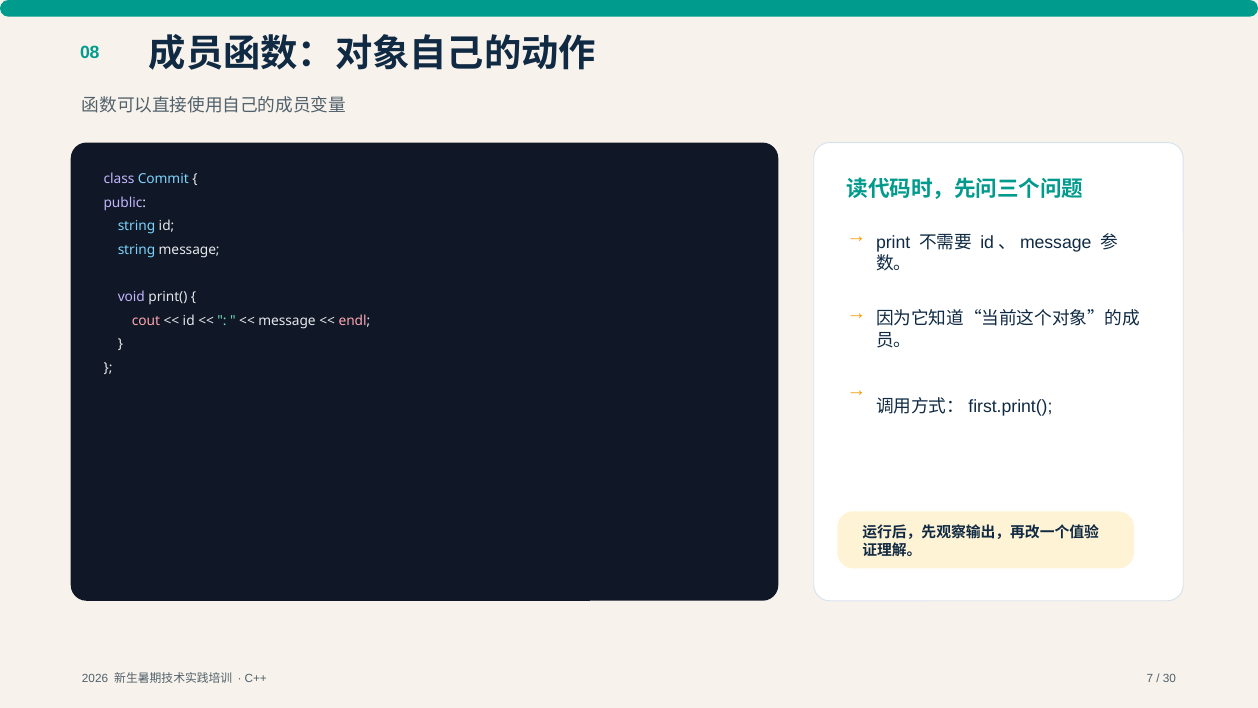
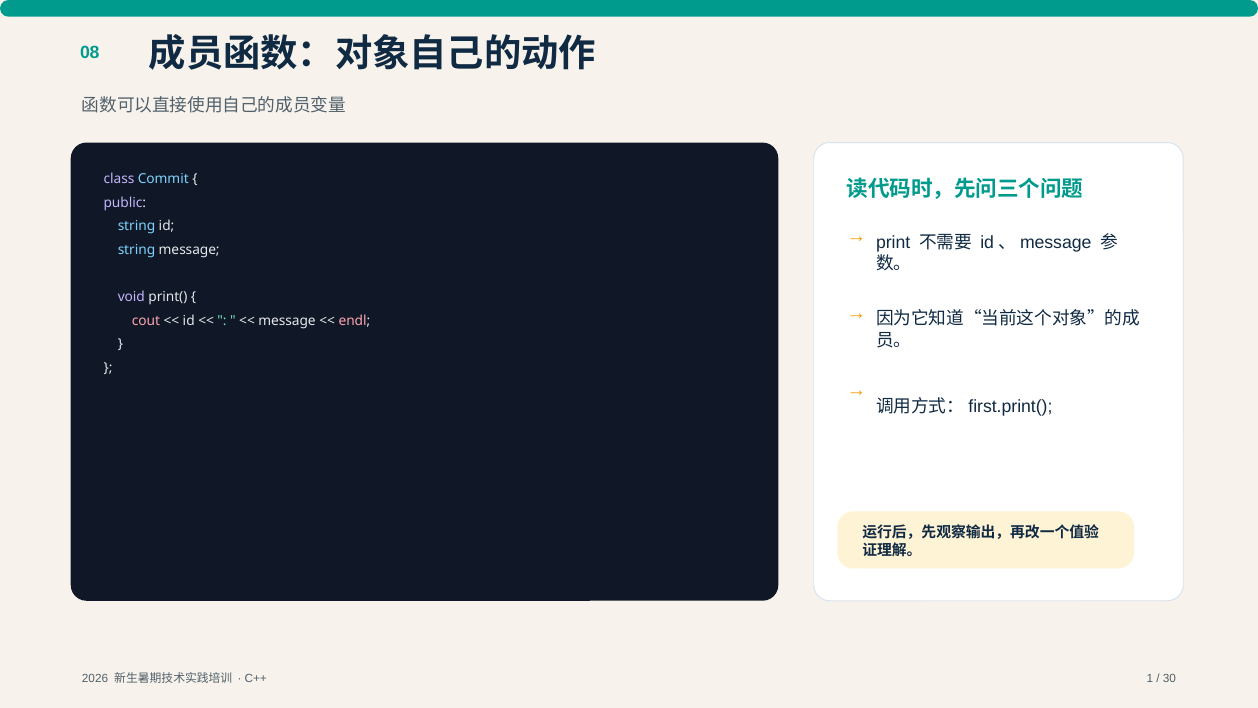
7: 7 -> 1 (1150, 678)
